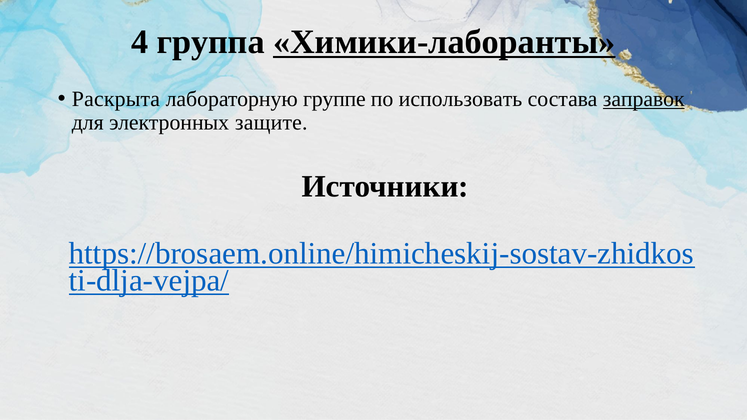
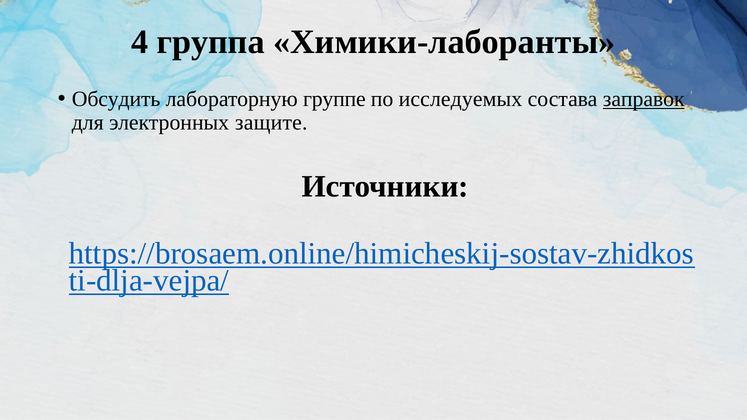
Химики-лаборанты underline: present -> none (444, 42)
Раскрыта: Раскрыта -> Обсудить (116, 99)
использовать: использовать -> исследуемых (460, 99)
